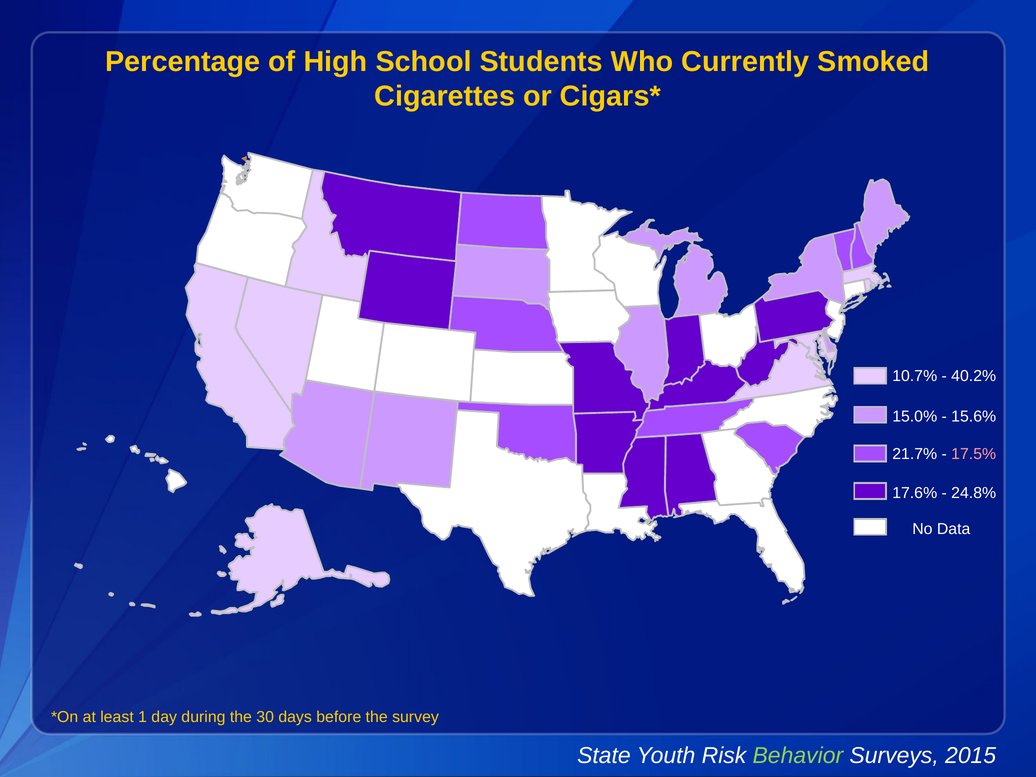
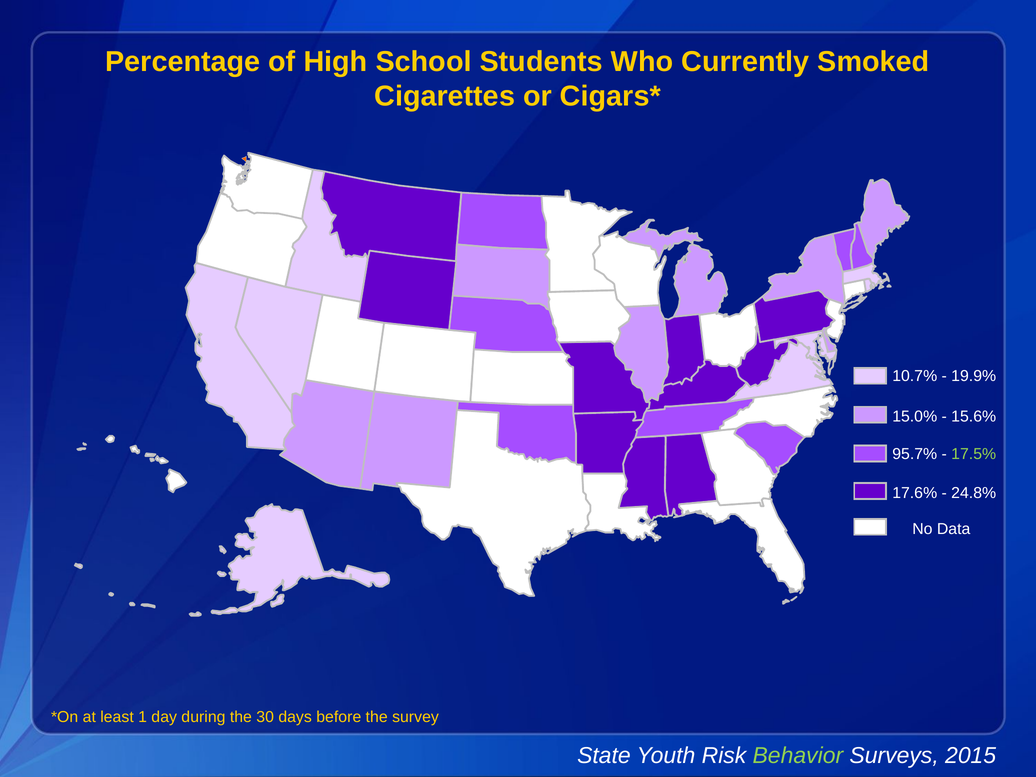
40.2%: 40.2% -> 19.9% (974, 376)
21.7%: 21.7% -> 95.7% (915, 454)
17.5% colour: pink -> light green (974, 454)
